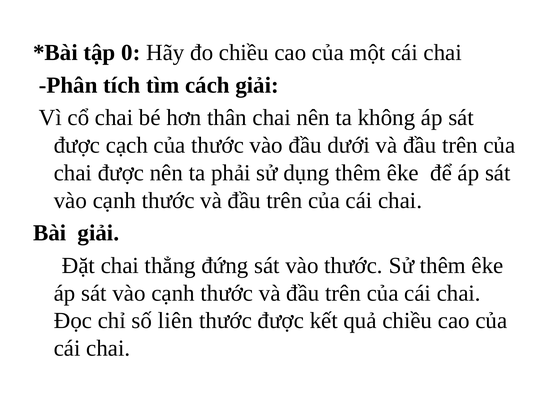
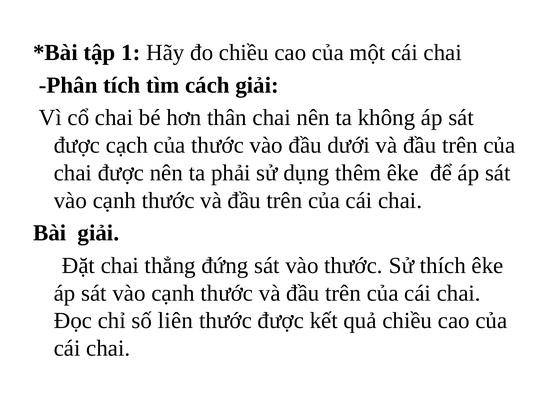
0: 0 -> 1 (131, 53)
Sử thêm: thêm -> thích (443, 266)
